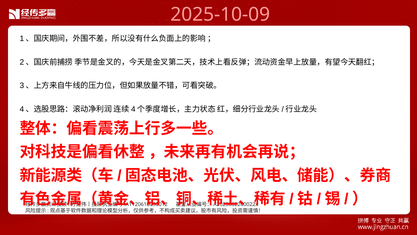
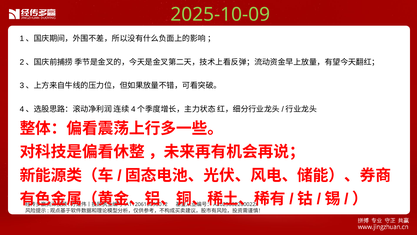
2025-10-09 colour: pink -> light green (220, 14)
